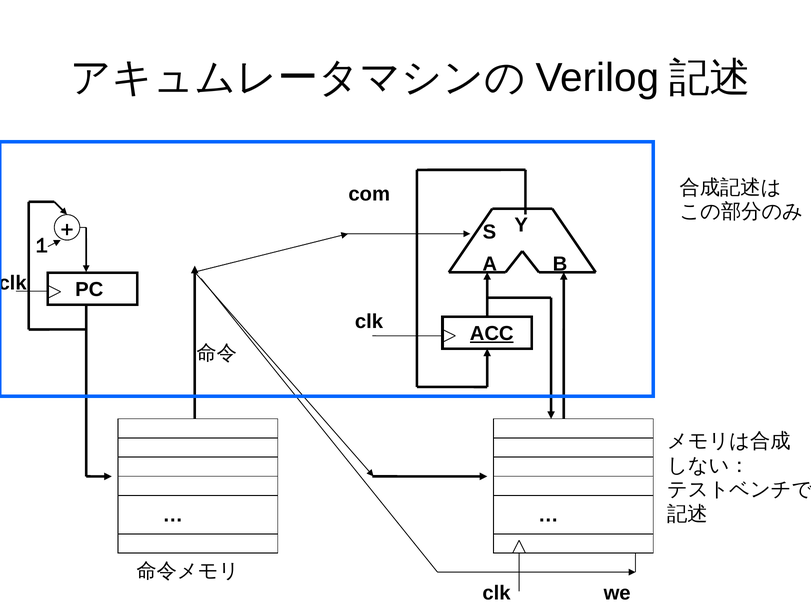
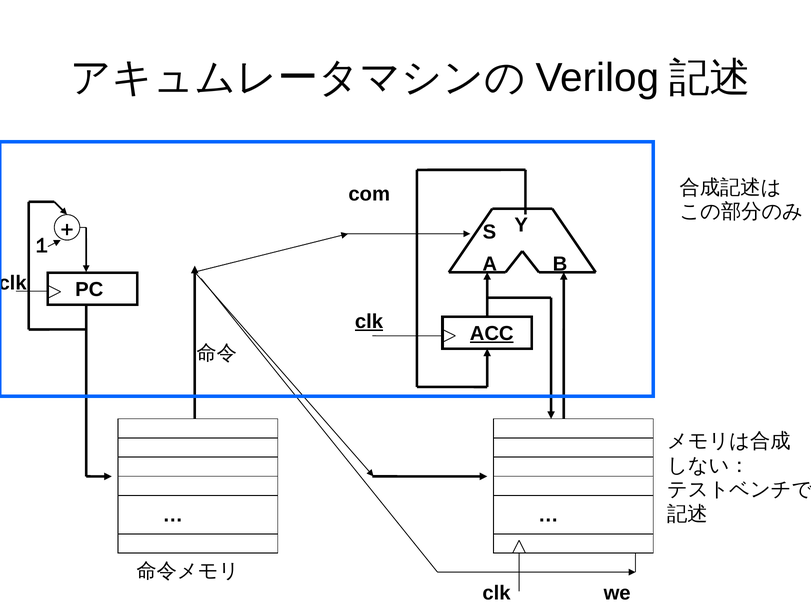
clk underline: none -> present (369, 322)
